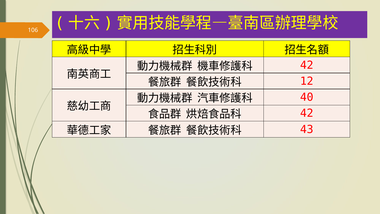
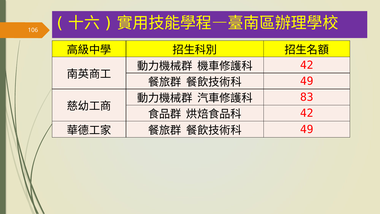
12: 12 -> 49 (307, 81)
40: 40 -> 83 (307, 97)
43: 43 -> 49 (307, 129)
